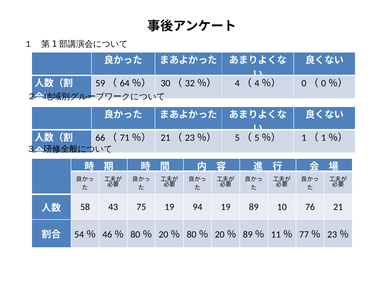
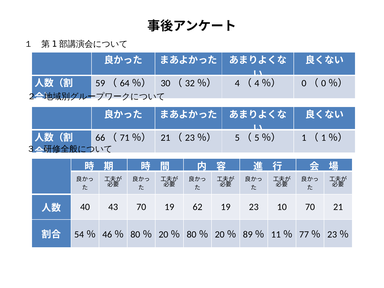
58: 58 -> 40 (85, 207)
43 75: 75 -> 70 (141, 207)
94: 94 -> 62 (198, 207)
89: 89 -> 23 (254, 207)
10 76: 76 -> 70 (310, 207)
